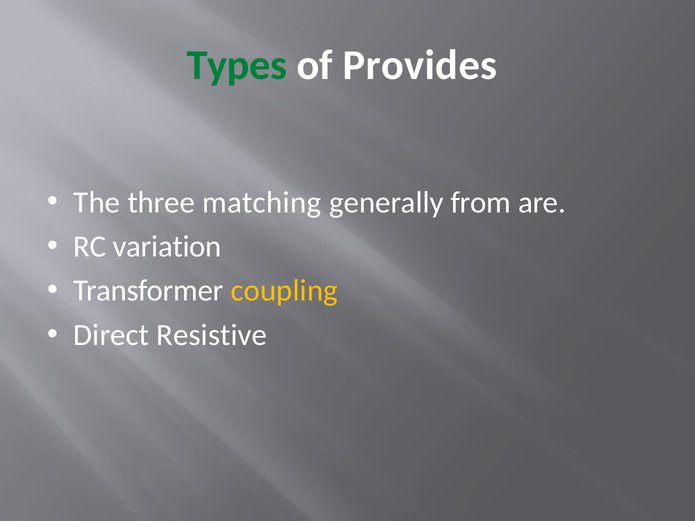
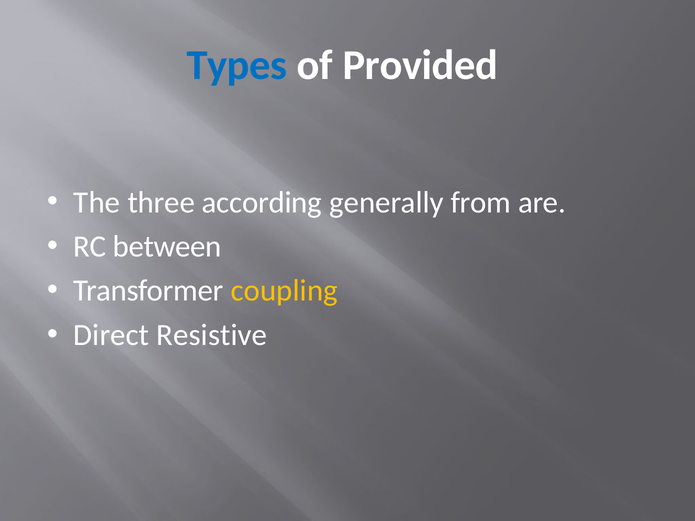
Types colour: green -> blue (237, 65)
Provides: Provides -> Provided (420, 65)
matching: matching -> according (262, 202)
variation: variation -> between (167, 247)
